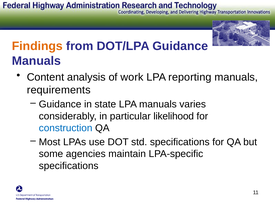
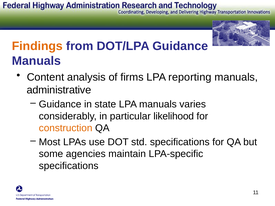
work: work -> firms (132, 77)
requirements: requirements -> administrative (59, 90)
construction colour: blue -> orange (66, 128)
